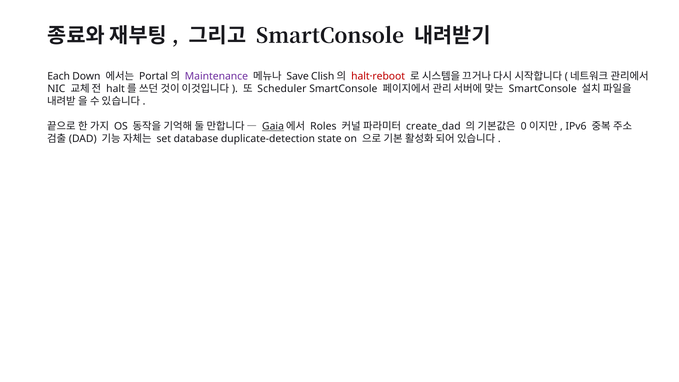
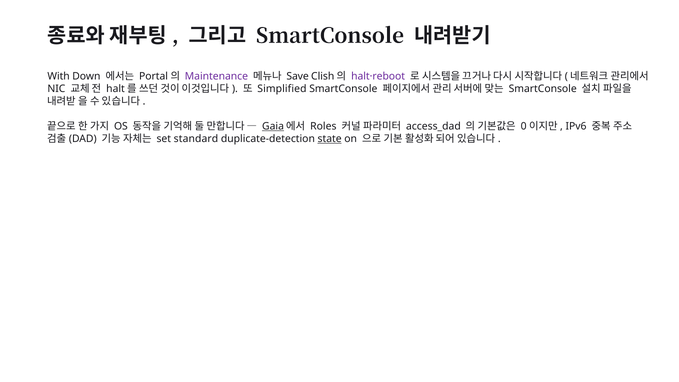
Each: Each -> With (59, 77)
halt·reboot colour: red -> purple (378, 77)
Scheduler: Scheduler -> Simplified (282, 89)
create_dad: create_dad -> access_dad (433, 126)
database: database -> standard (196, 139)
state underline: none -> present (330, 139)
